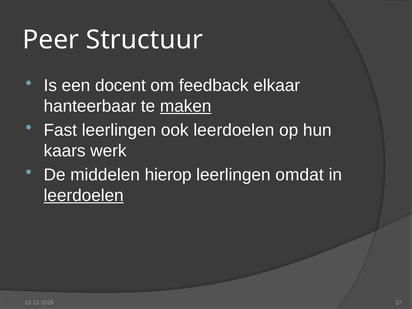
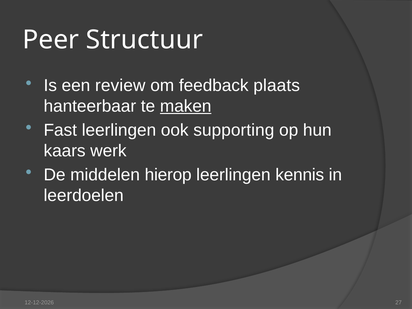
docent: docent -> review (120, 86)
elkaar: elkaar -> plaats (277, 86)
ook leerdoelen: leerdoelen -> supporting (234, 130)
omdat: omdat -> kennis (300, 175)
leerdoelen underline: present -> none (84, 196)
